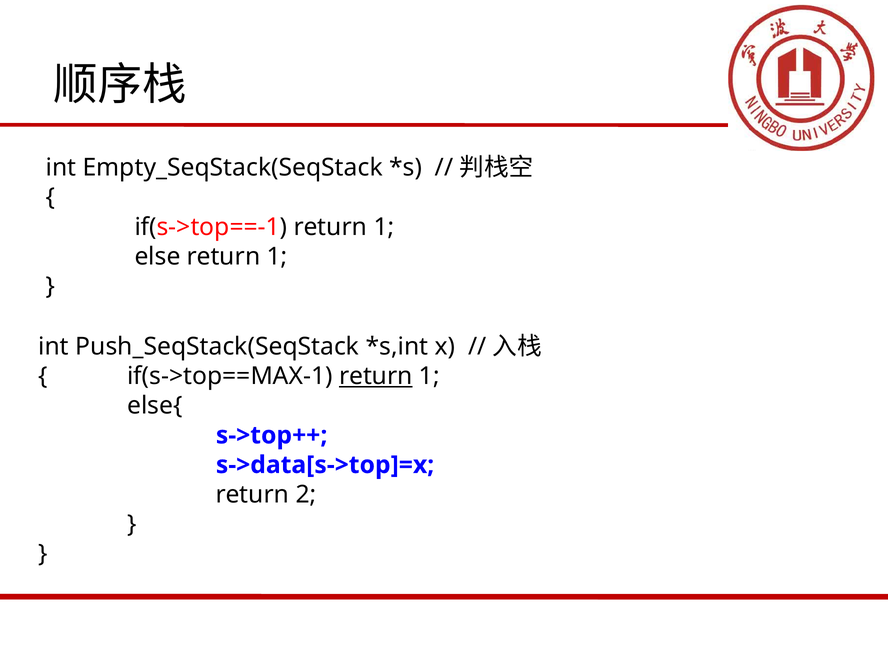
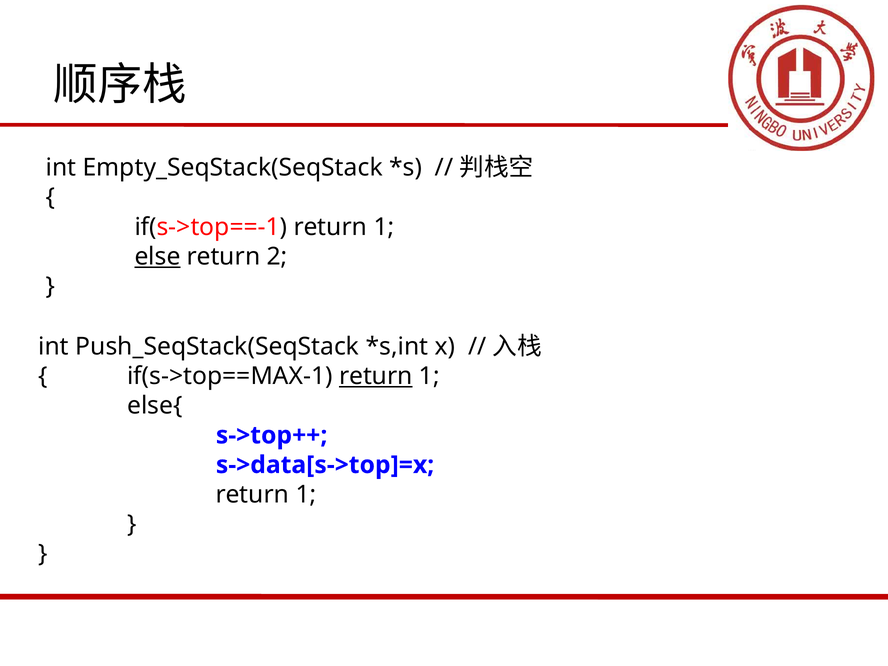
else underline: none -> present (158, 257)
1: 1 -> 2 (277, 257)
2: 2 -> 1 (306, 495)
